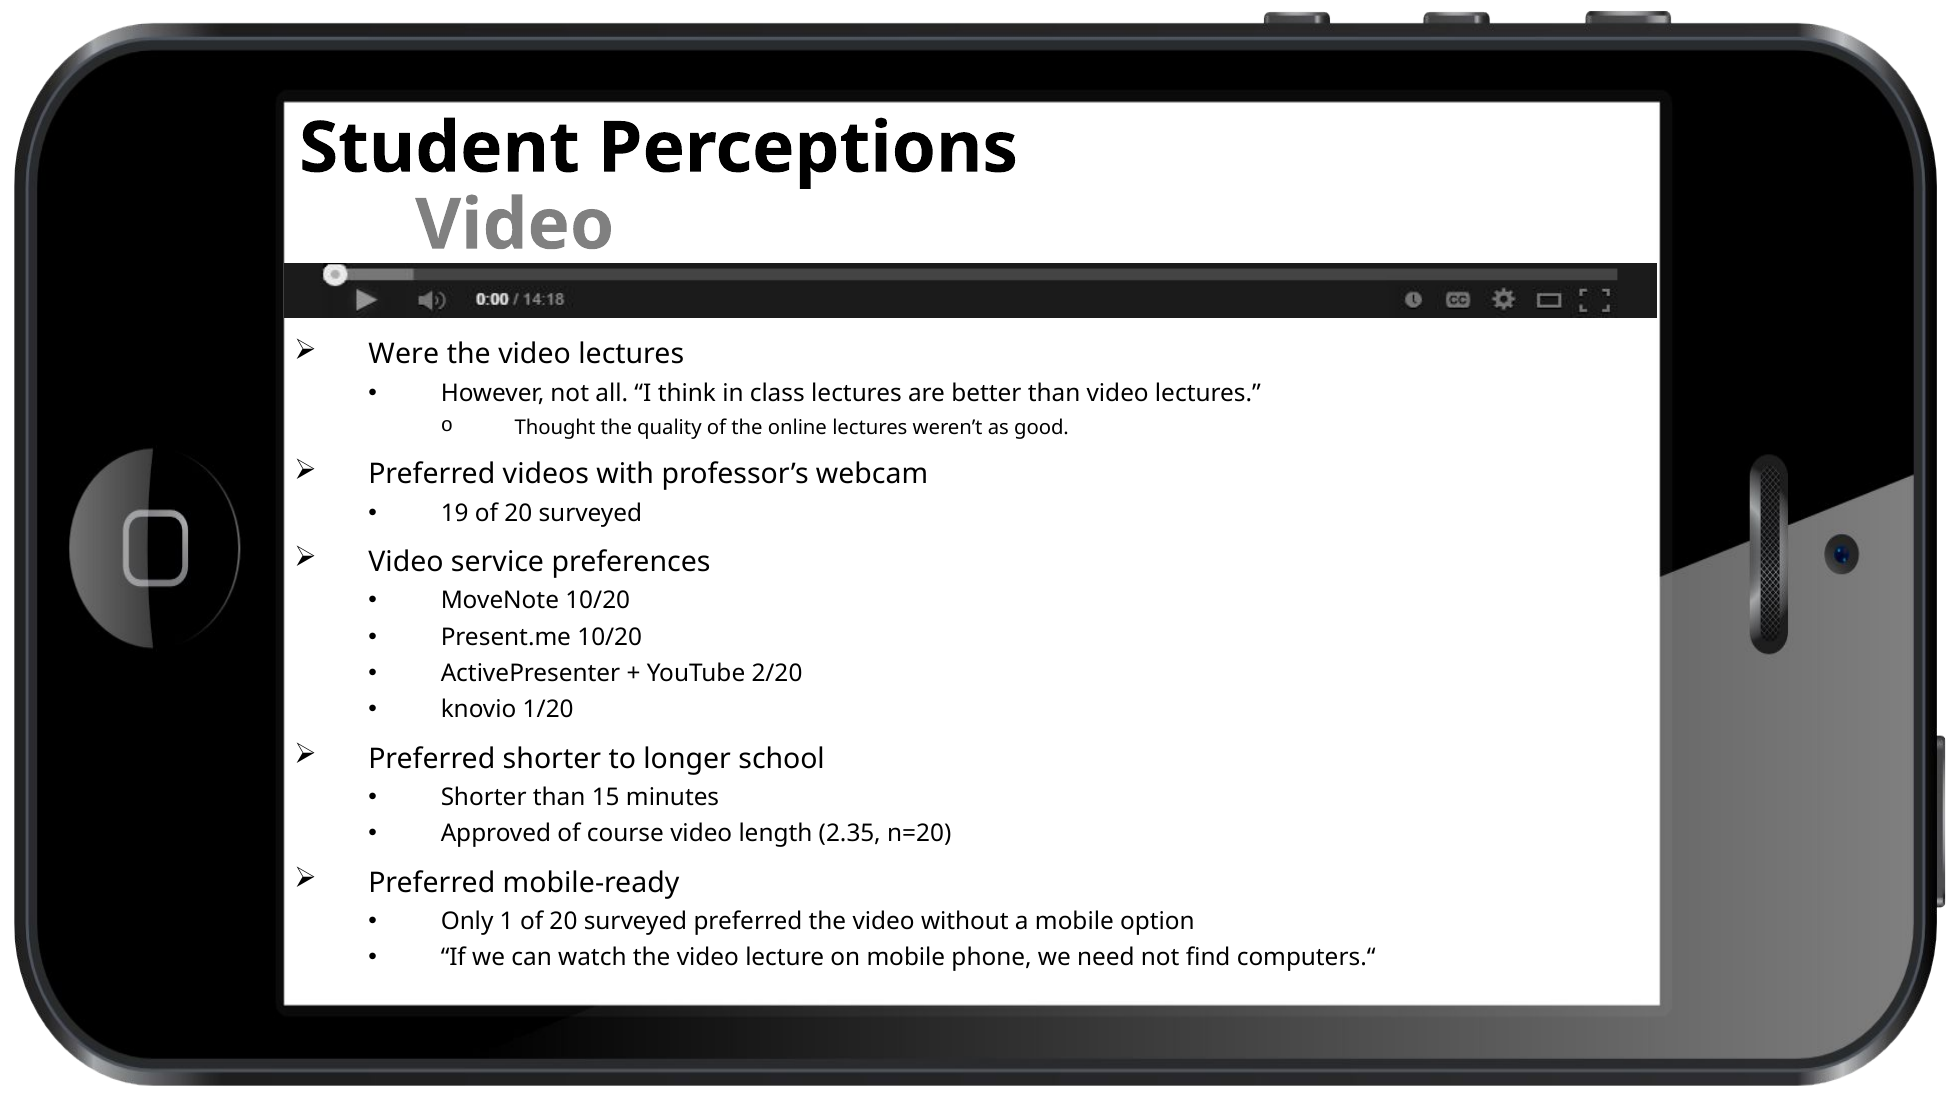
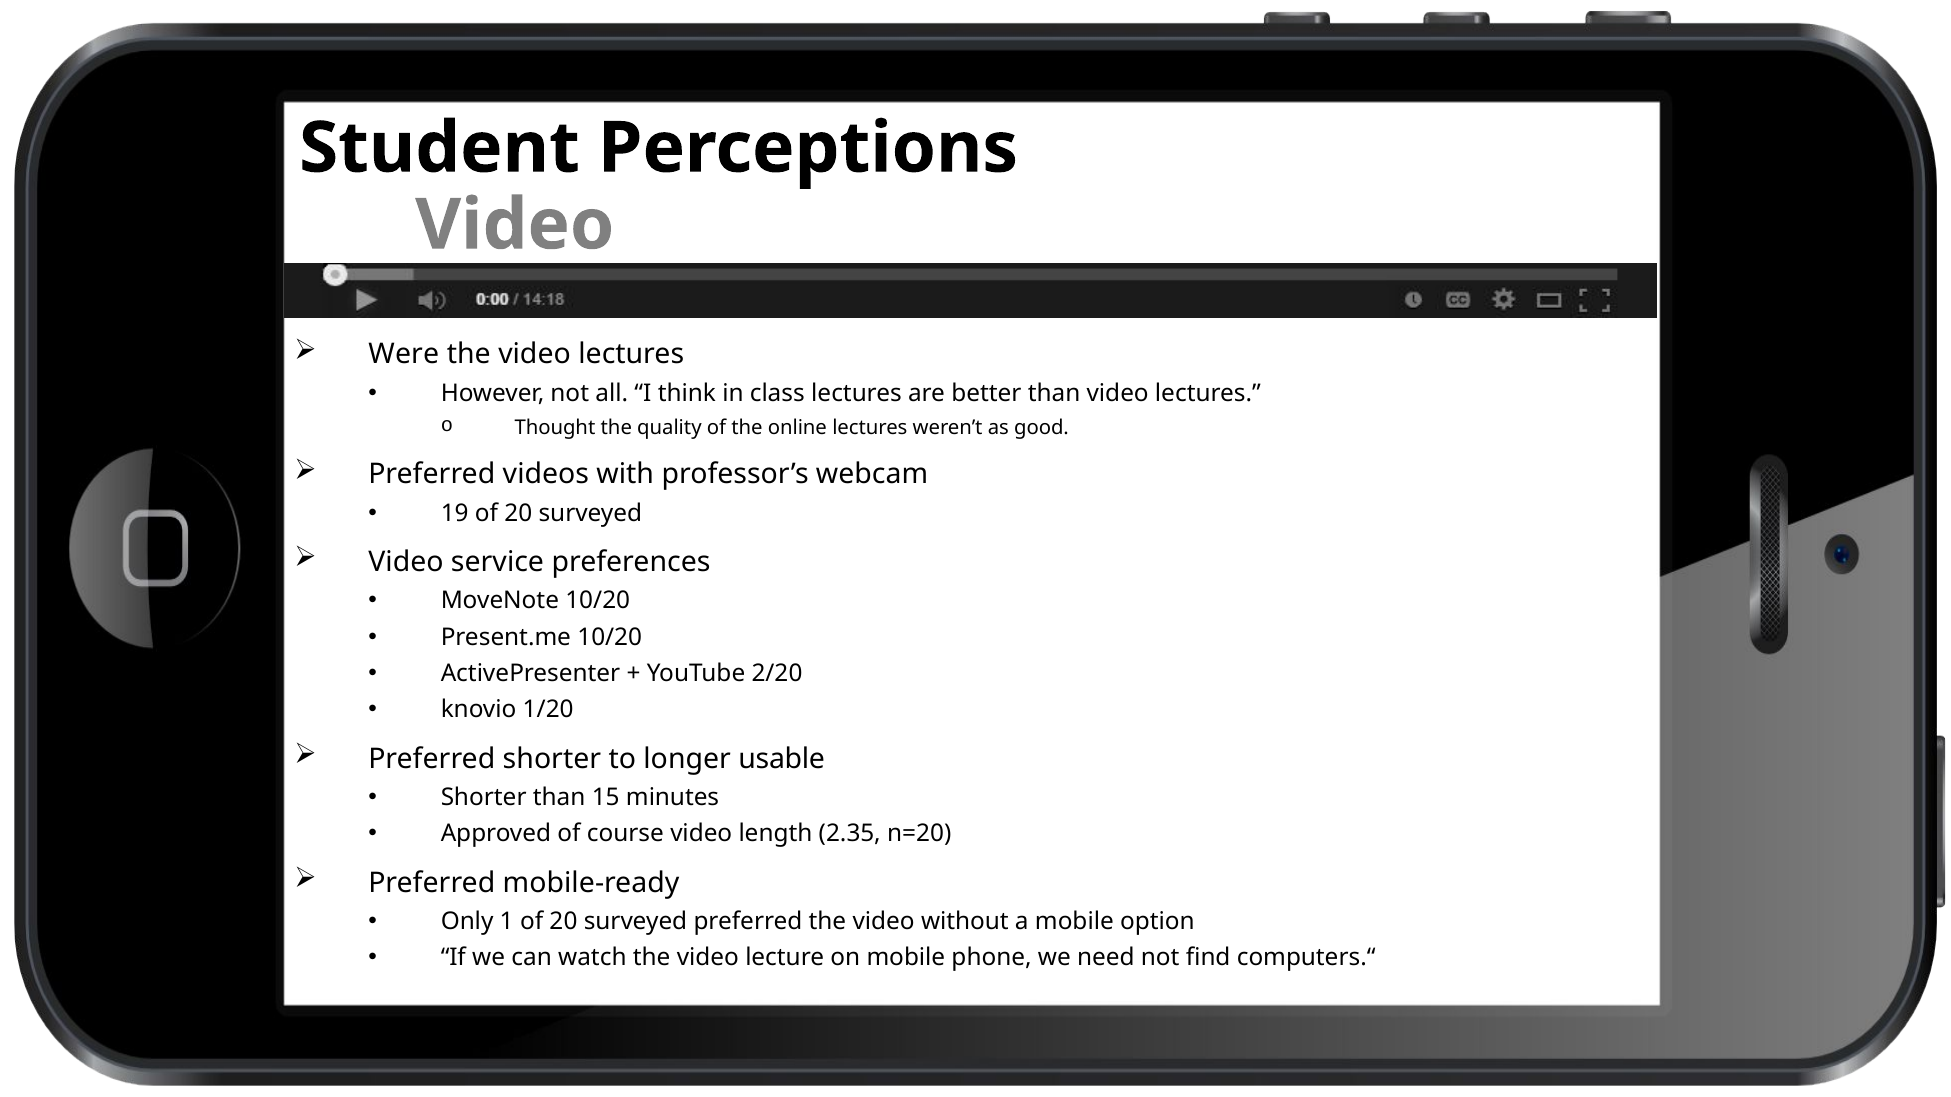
school: school -> usable (782, 759)
